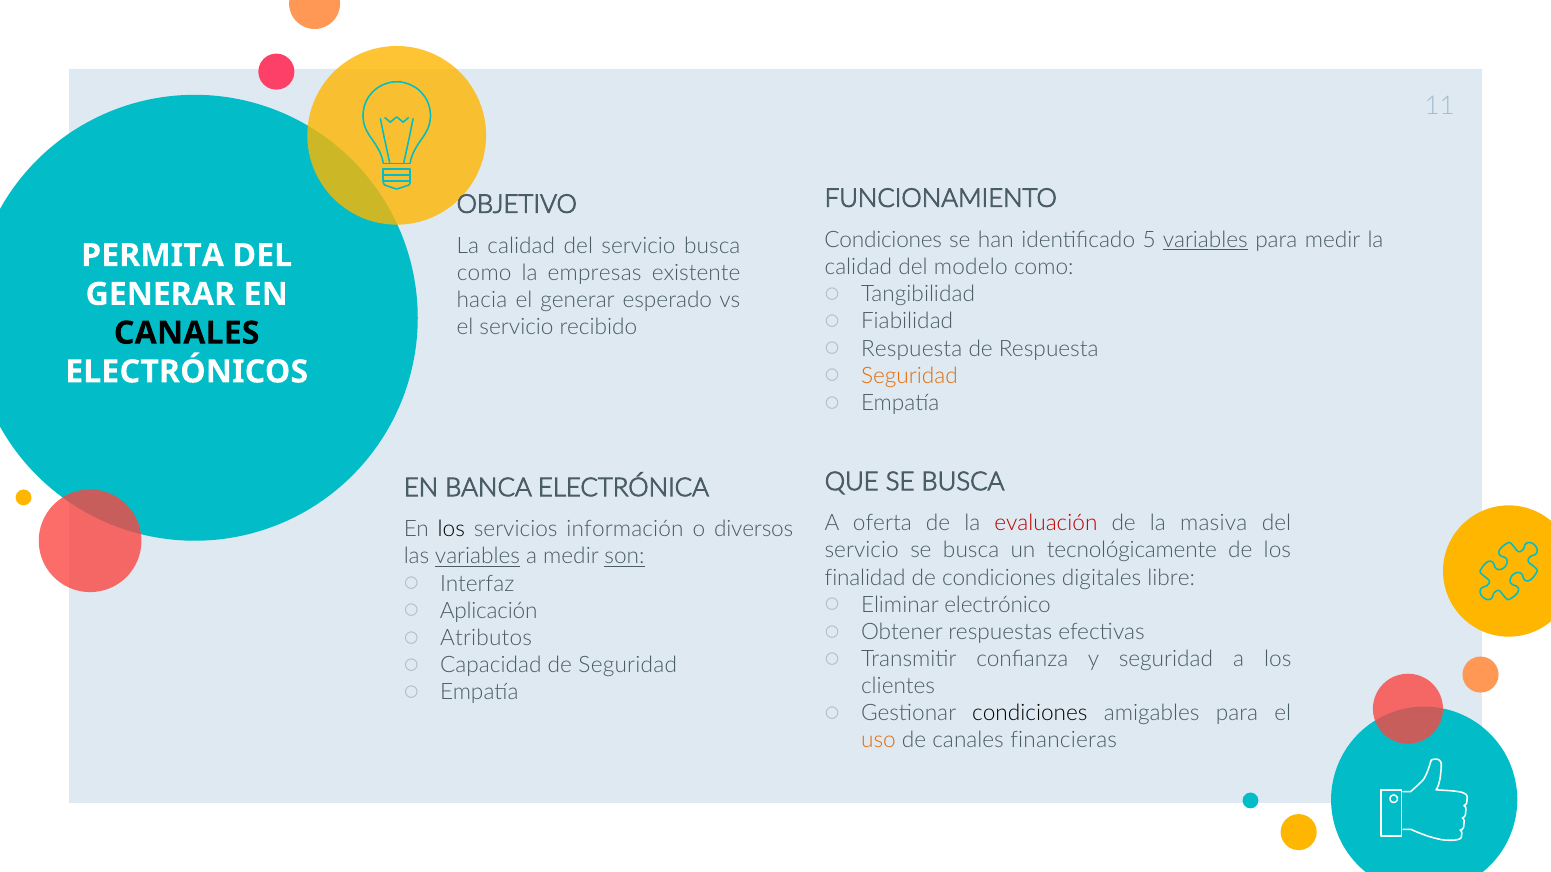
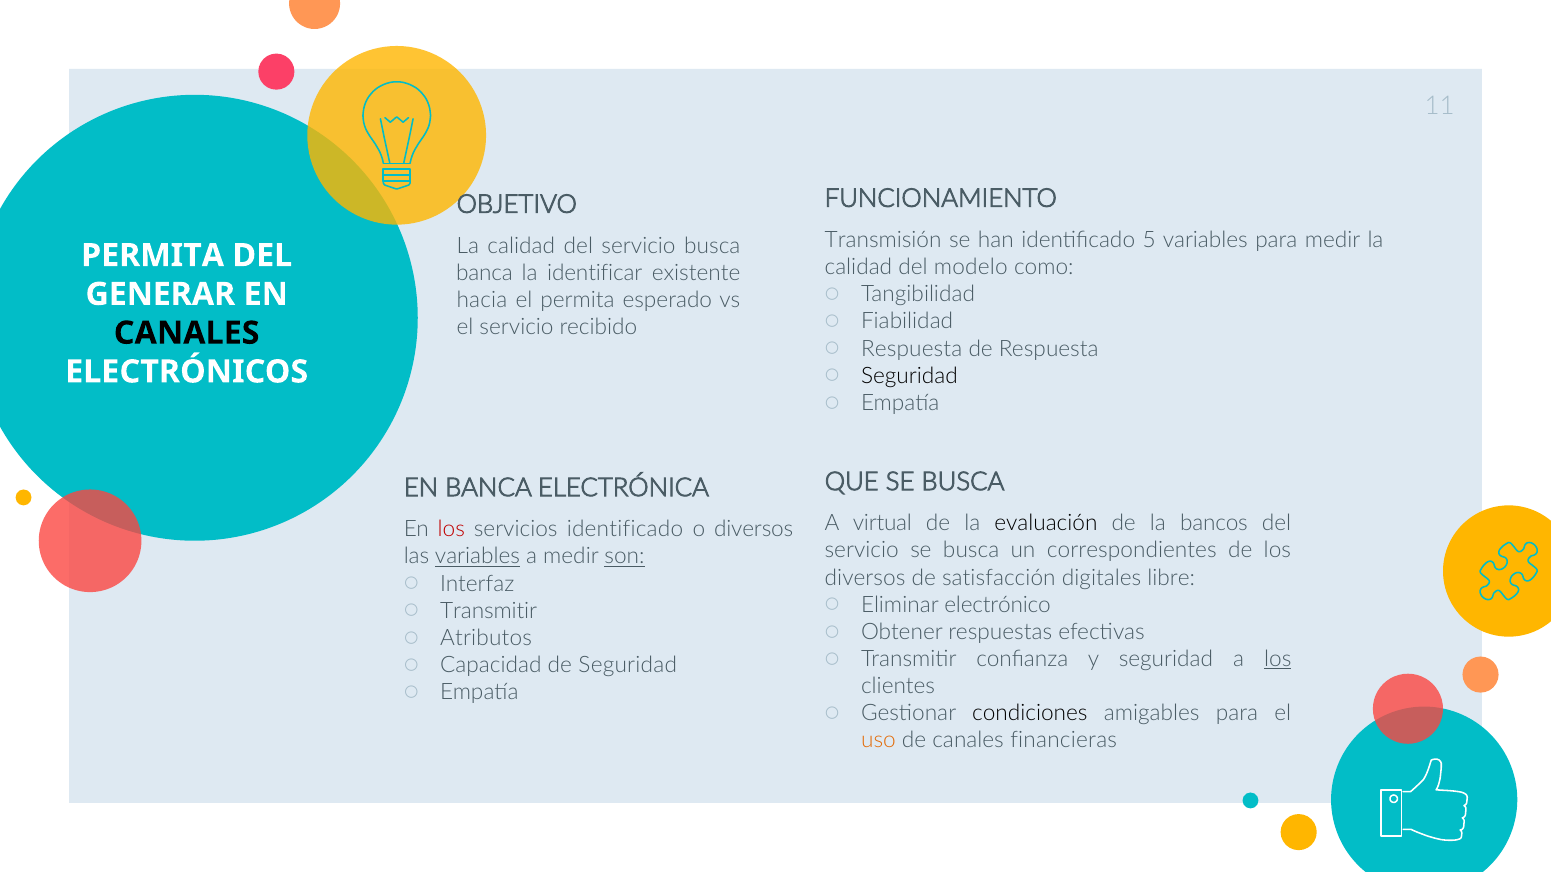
Condiciones: Condiciones -> Transmisión (883, 240)
variables underline: present -> none (1205, 240)
como: como -> banca (484, 273)
empresas: empresas -> identificar (595, 273)
el generar: generar -> permita (578, 300)
Seguridad colour: orange -> black (909, 376)
oferta: oferta -> virtual (882, 524)
evaluación colour: red -> black (1046, 524)
masiva: masiva -> bancos (1214, 524)
los colour: black -> red (451, 530)
servicios información: información -> identificado (625, 530)
tecnológicamente: tecnológicamente -> correspondientes (1132, 551)
finalidad: finalidad -> diversos (865, 578)
de condiciones: condiciones -> satisfacción (999, 578)
Aplicación: Aplicación -> Transmitir (489, 611)
los underline: none -> present (1278, 659)
